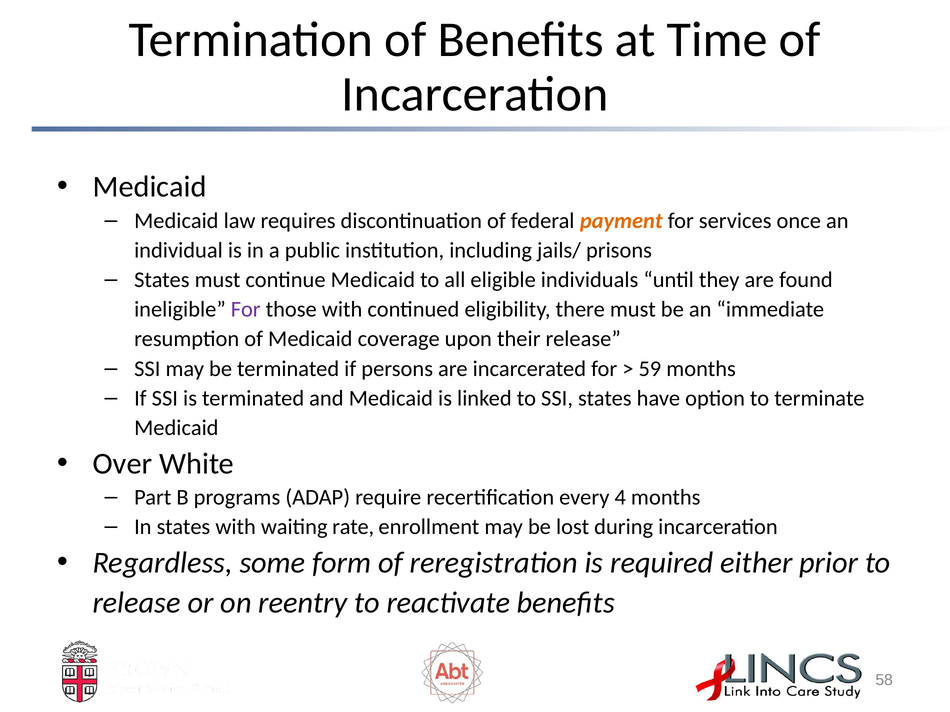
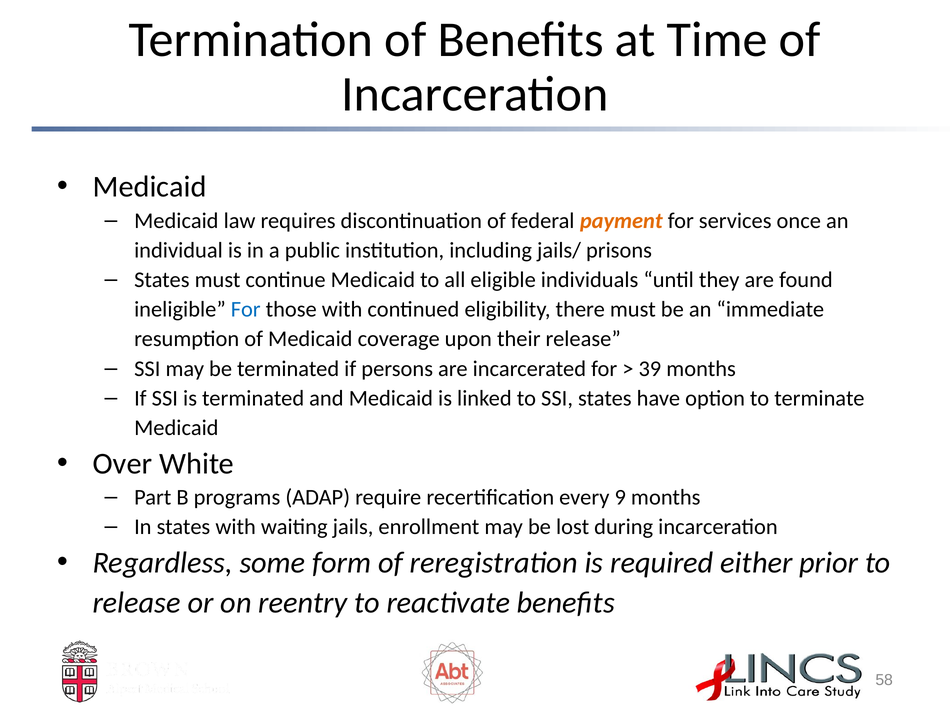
For colour: purple -> blue (246, 310)
59: 59 -> 39 (650, 369)
4: 4 -> 9 (620, 498)
rate: rate -> jails (353, 527)
